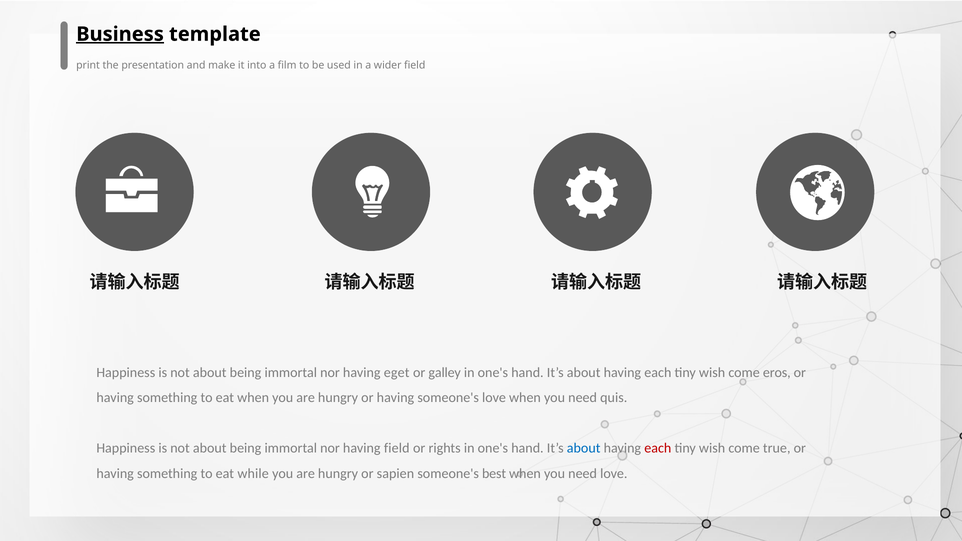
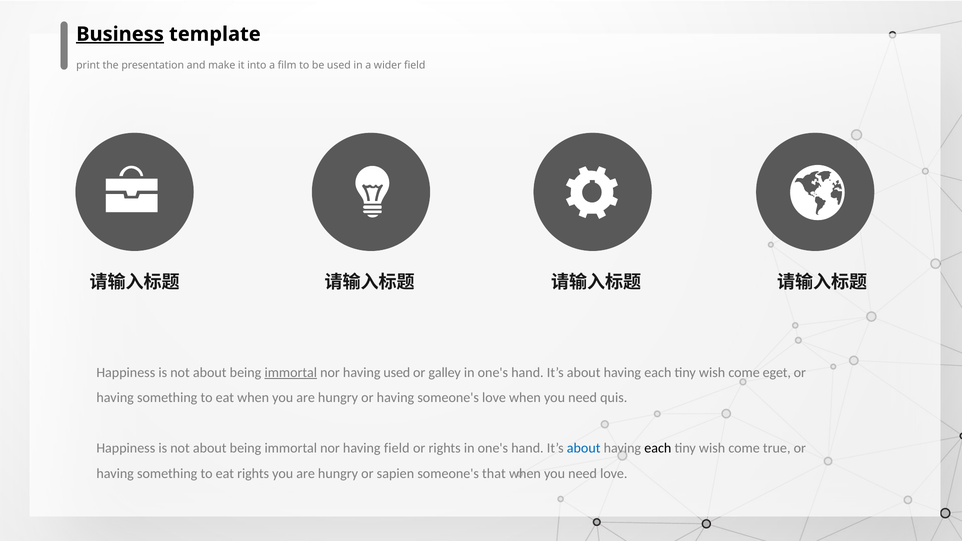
immortal underline: none -> present (291, 373)
having eget: eget -> used (397, 373)
eros: eros -> eget (777, 373)
each colour: red -> black (658, 448)
eat while: while -> rights (253, 474)
best: best -> that (494, 474)
